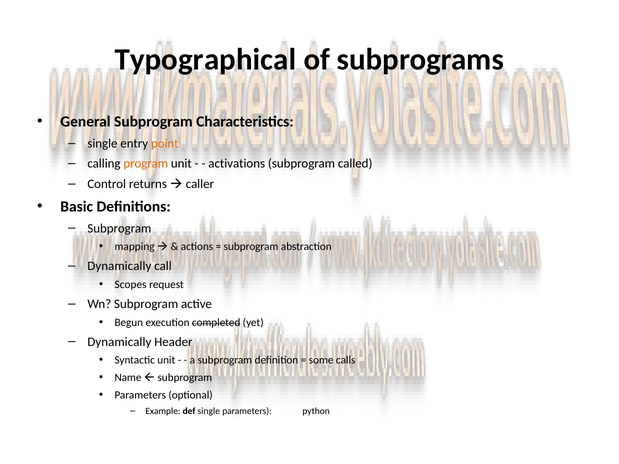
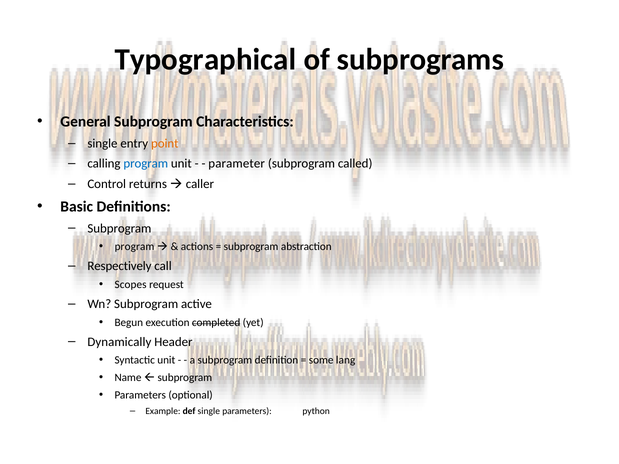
program colour: orange -> blue (146, 164)
activations: activations -> parameter (237, 164)
mapping: mapping -> program (135, 247)
Dynamically: Dynamically -> Respectively (119, 266)
calls: calls -> lang (346, 360)
